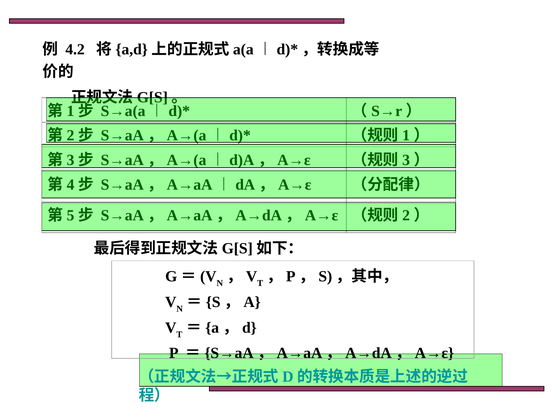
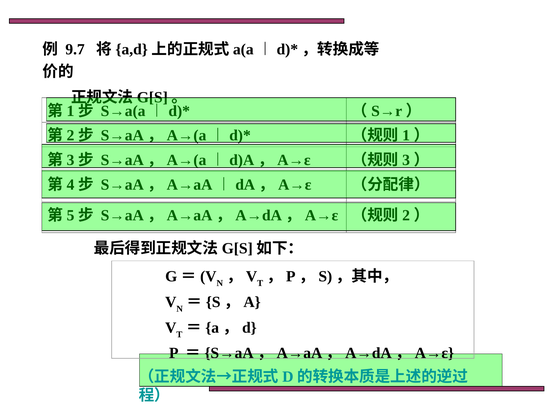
4.2: 4.2 -> 9.7 (75, 49)
